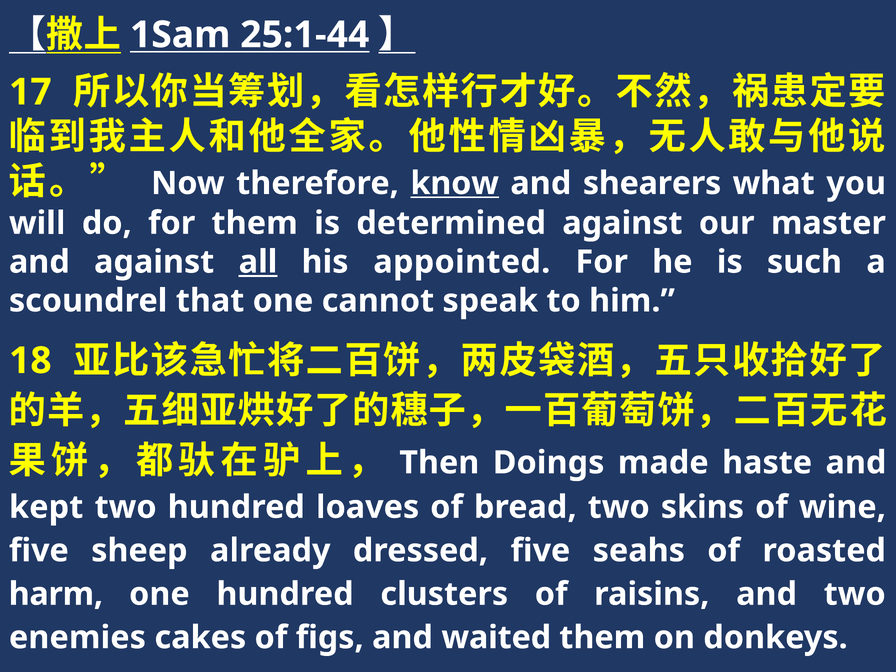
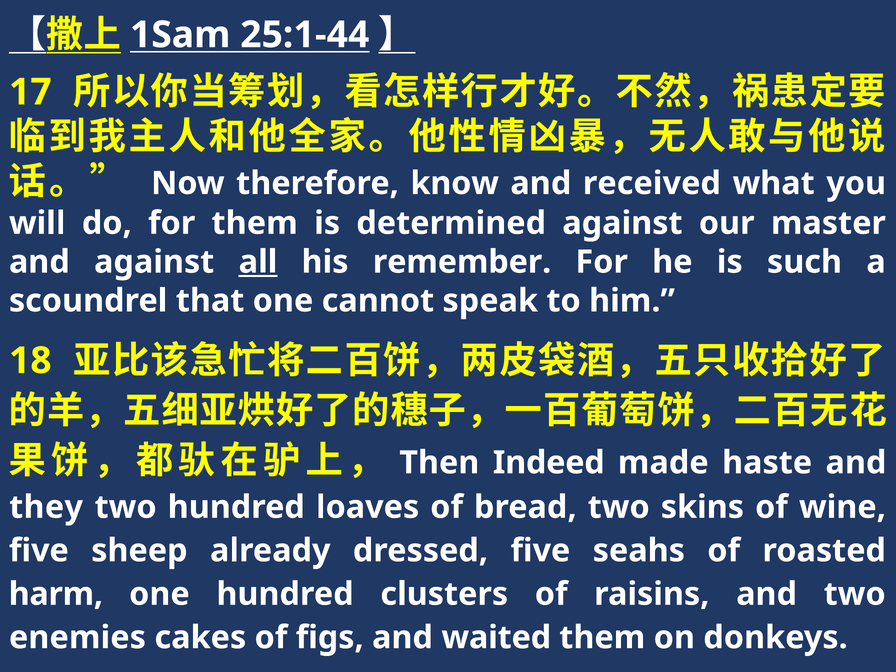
know underline: present -> none (455, 183)
shearers: shearers -> received (652, 183)
appointed: appointed -> remember (462, 262)
Doings: Doings -> Indeed (549, 463)
kept: kept -> they (46, 507)
